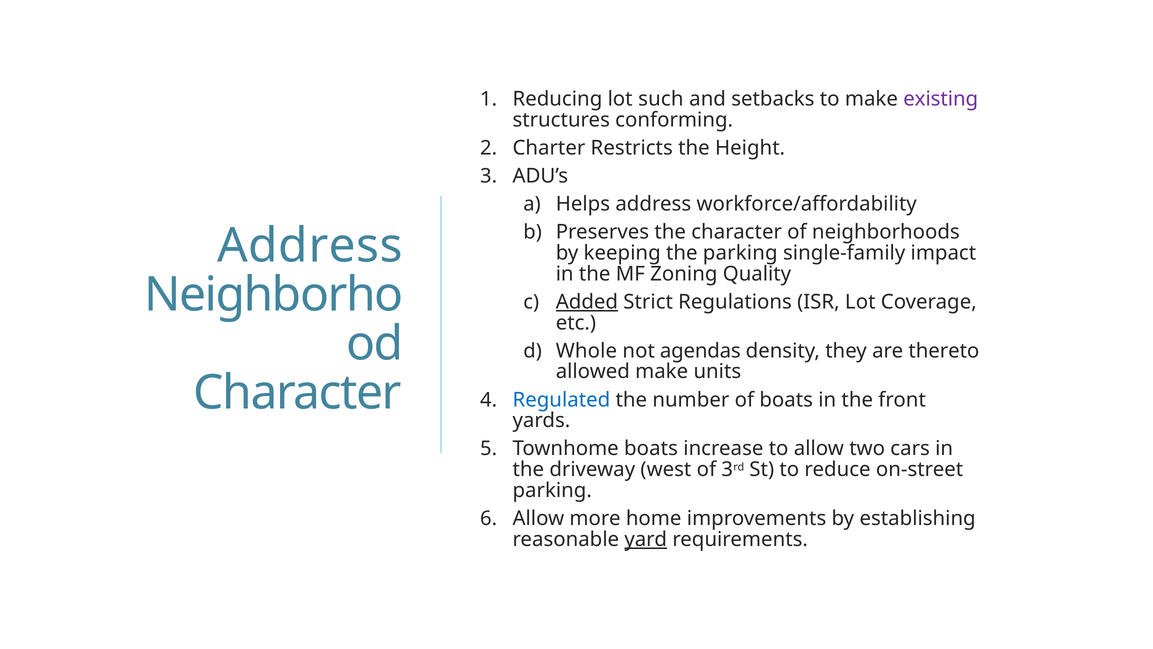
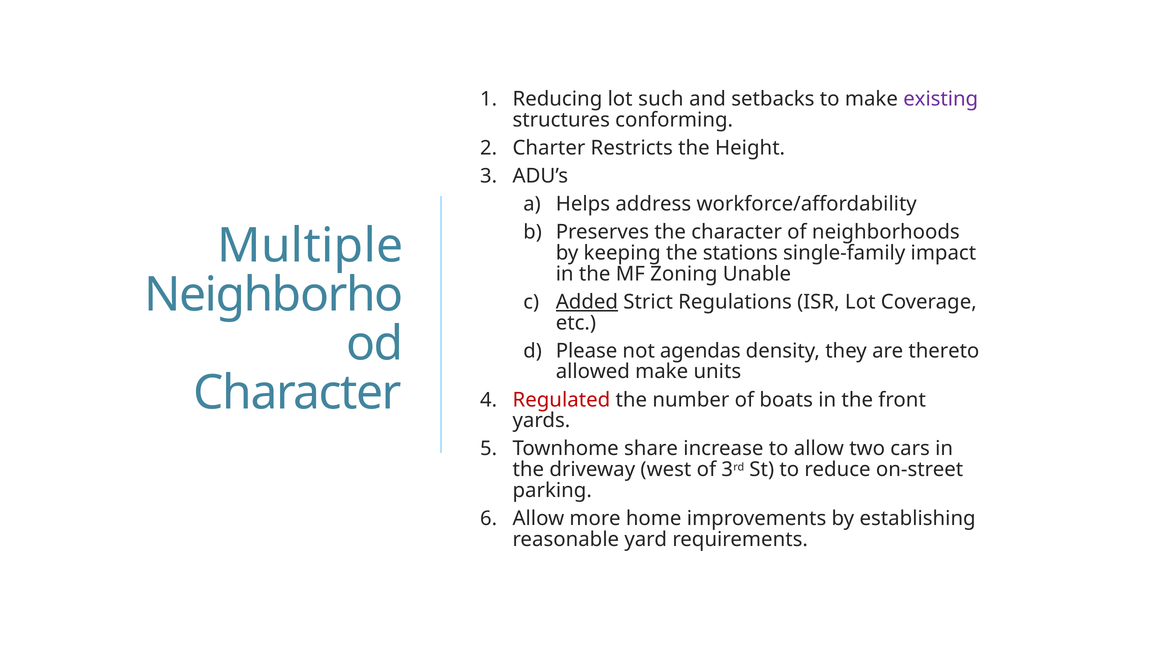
Address: Address -> Multiple (310, 246)
the parking: parking -> stations (740, 253)
Quality: Quality -> Unable (757, 274)
Whole: Whole -> Please (587, 351)
Regulated colour: blue -> red (561, 400)
Townhome boats: boats -> share (651, 448)
yard underline: present -> none (646, 539)
